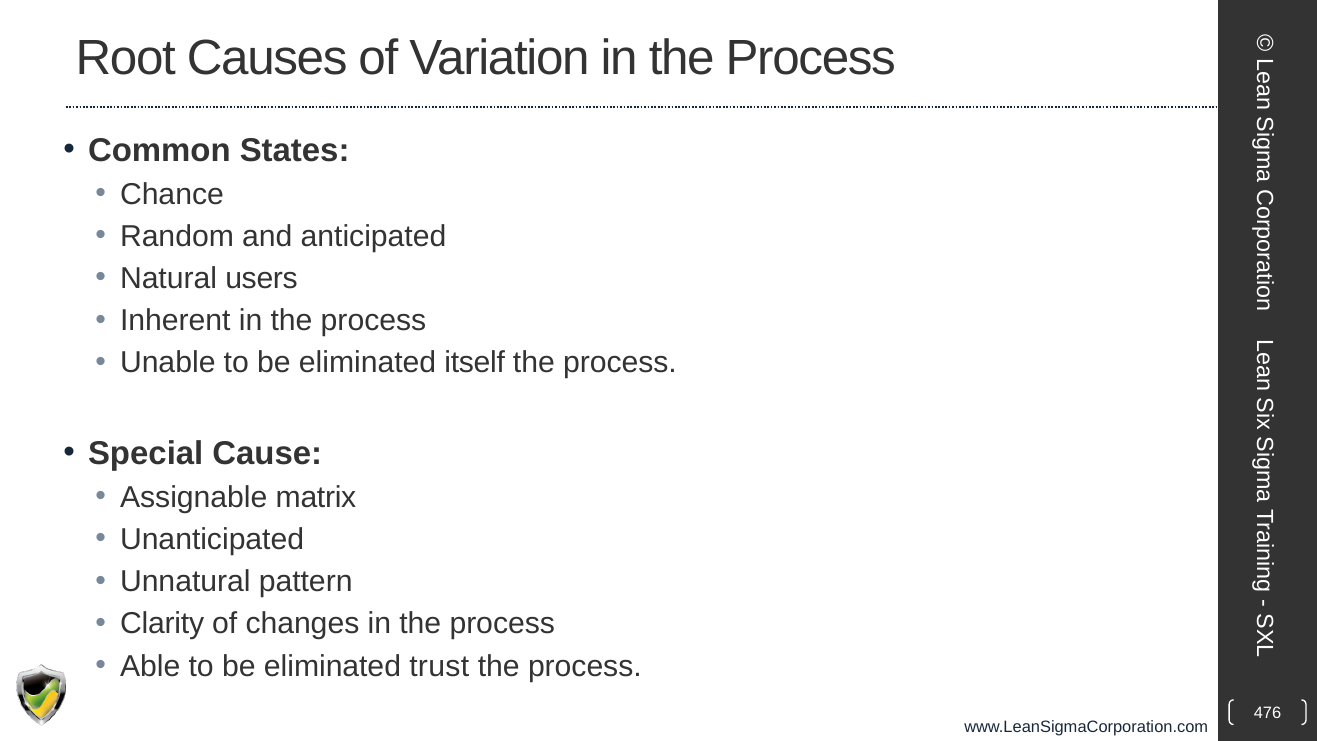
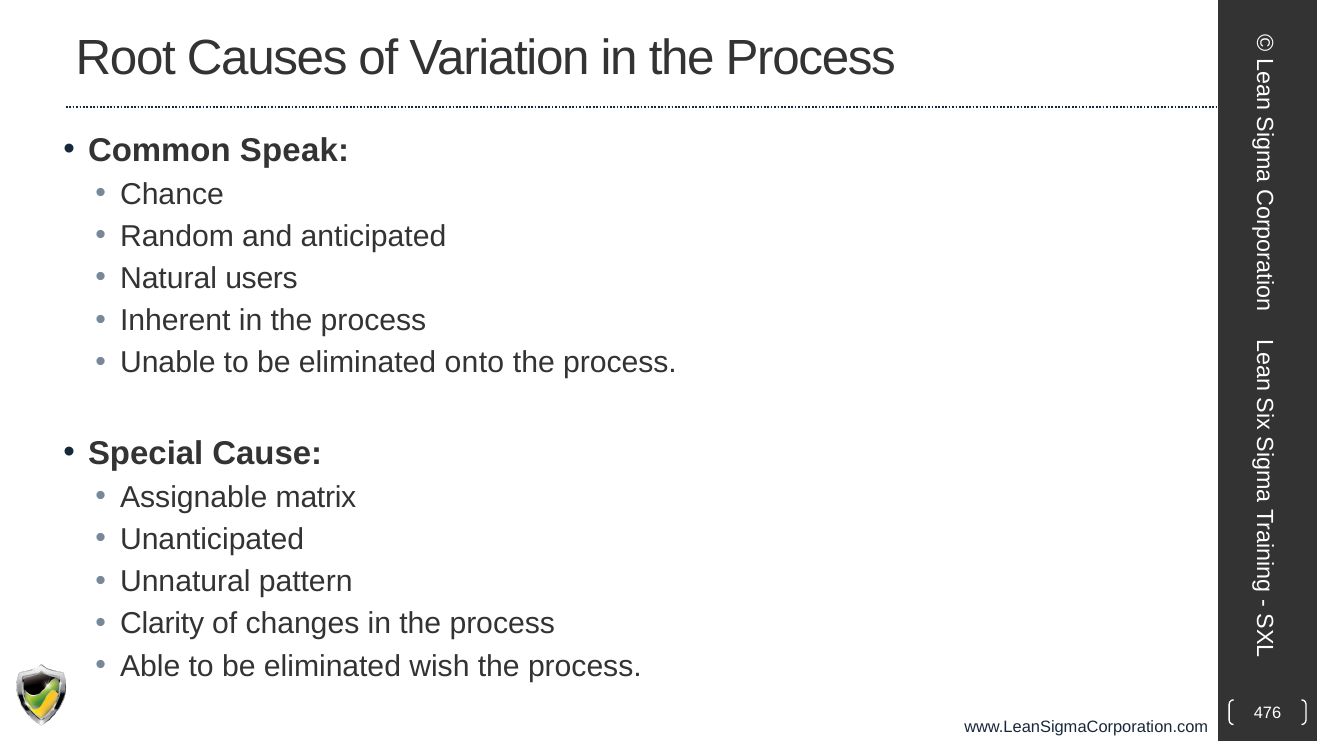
States: States -> Speak (294, 150)
itself: itself -> onto (474, 363)
trust: trust -> wish (439, 666)
